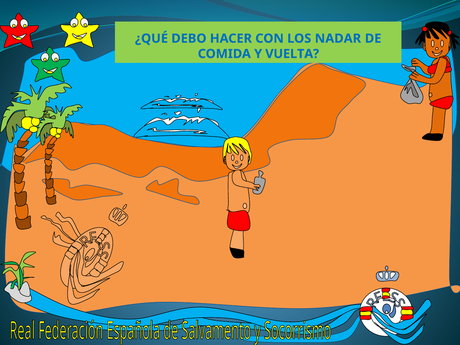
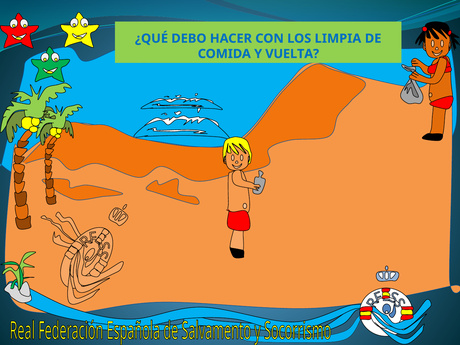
NADAR: NADAR -> LIMPIA (338, 39)
